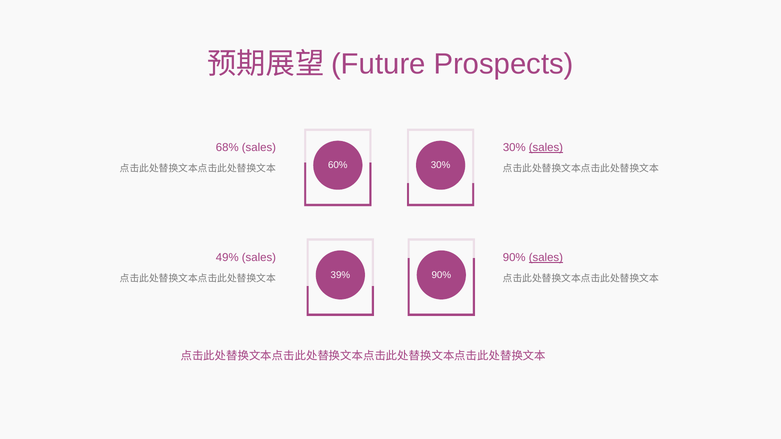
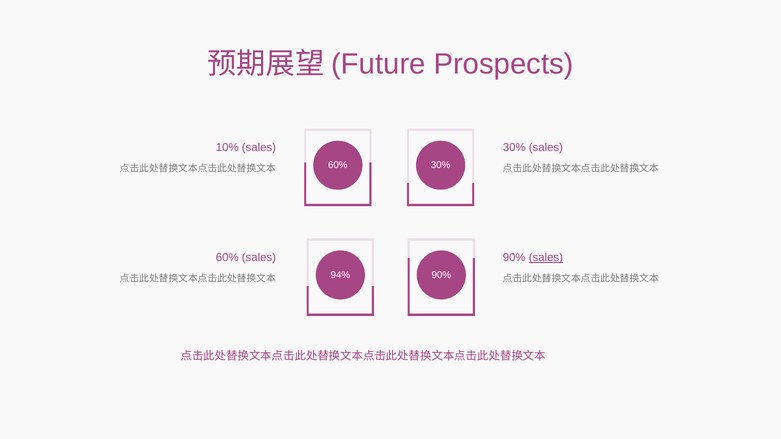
68%: 68% -> 10% (227, 148)
sales underline: present -> none (546, 148)
49%: 49% -> 60% (227, 258)
39%: 39% -> 94% (340, 275)
